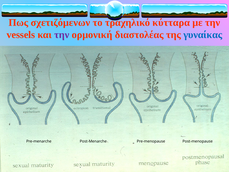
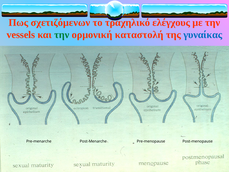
κύτταρα: κύτταρα -> ελέγχους (171, 23)
την colour: purple -> green (62, 35)
διαστολέας: διαστολέας -> καταστολή (139, 35)
